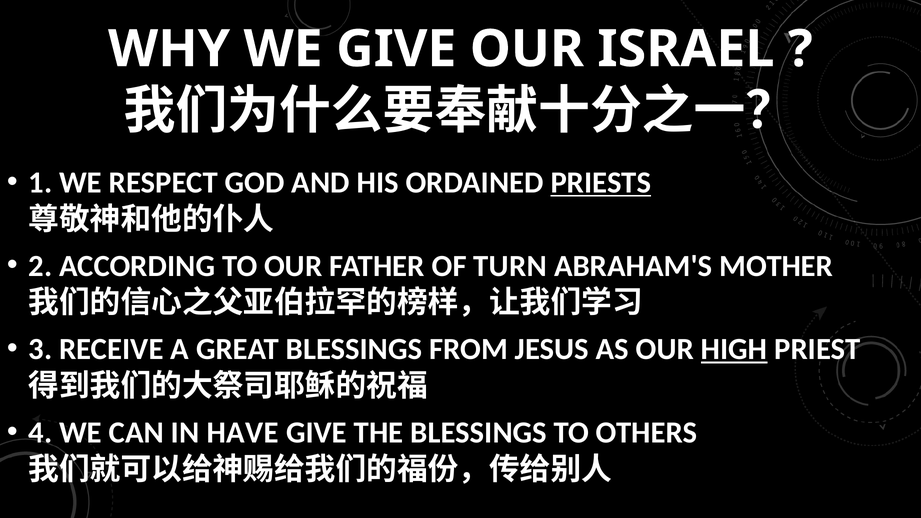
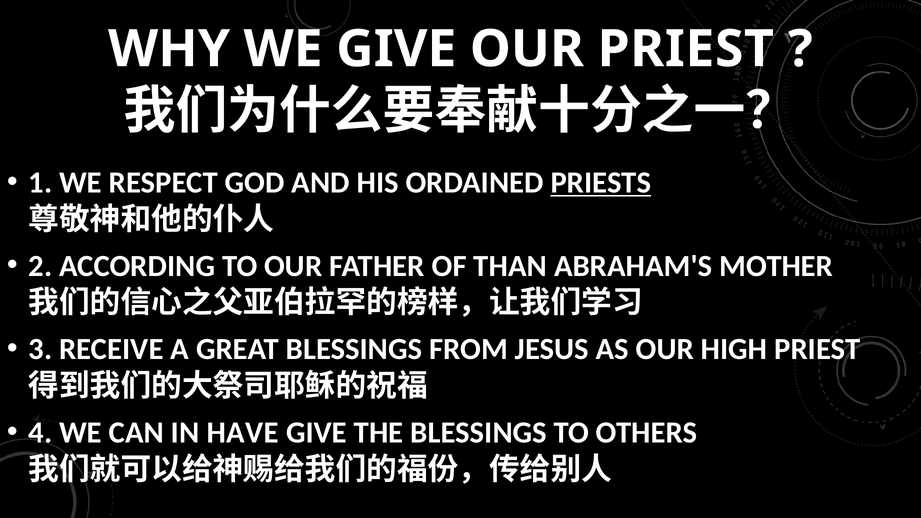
OUR ISRAEL: ISRAEL -> PRIEST (686, 49)
TURN: TURN -> THAN (510, 266)
HIGH underline: present -> none (734, 349)
